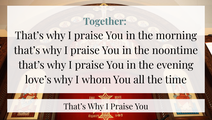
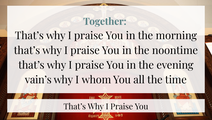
love’s: love’s -> vain’s (38, 79)
